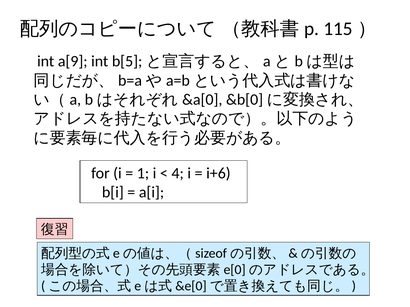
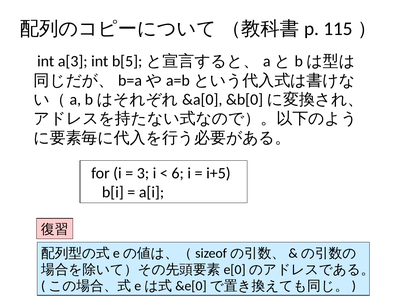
a[9: a[9 -> a[3 (73, 61)
1: 1 -> 3 (143, 173)
4: 4 -> 6 (178, 173)
i+6: i+6 -> i+5 (218, 173)
